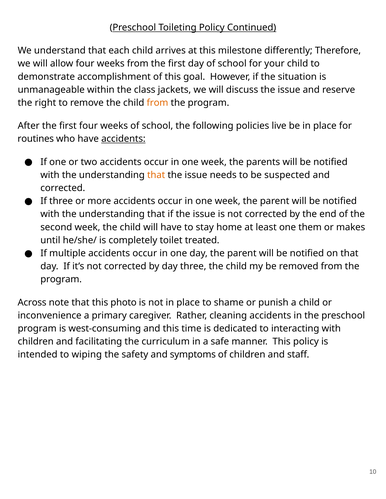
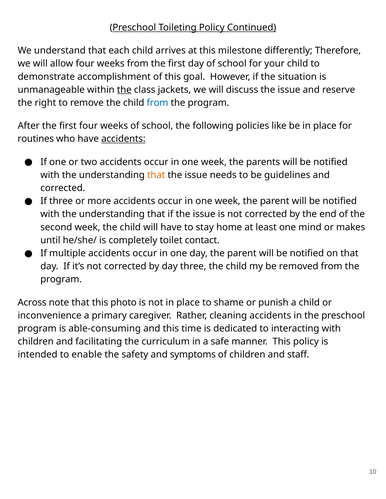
the underline: none -> present (124, 90)
from colour: orange -> blue (157, 103)
live: live -> like (279, 126)
suspected: suspected -> guidelines (287, 175)
them: them -> mind (310, 227)
treated: treated -> contact (202, 240)
west-consuming: west-consuming -> able-consuming (105, 329)
wiping: wiping -> enable (87, 355)
